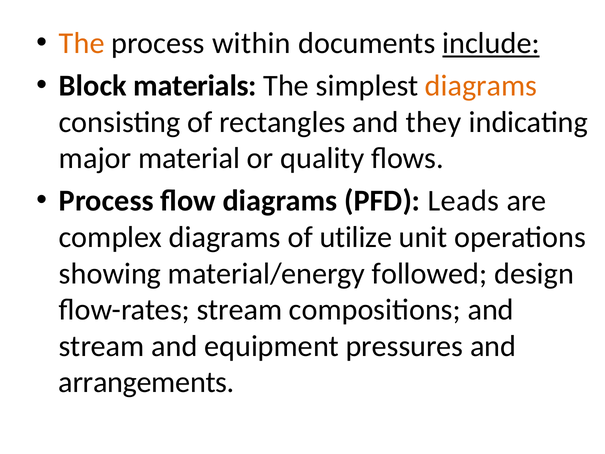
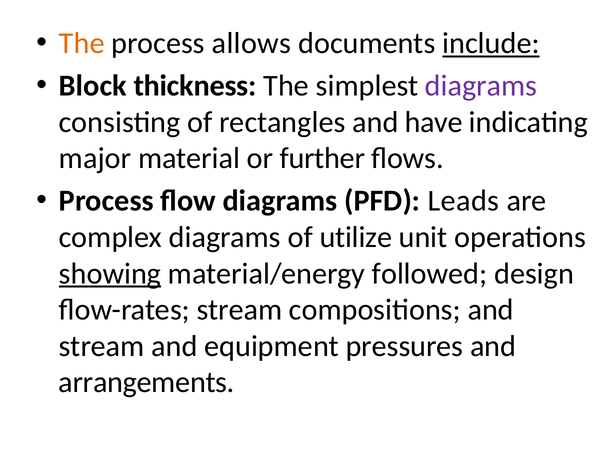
within: within -> allows (251, 43)
materials: materials -> thickness (195, 86)
diagrams colour: orange -> purple (481, 86)
they: they -> have (434, 122)
quality: quality -> further (322, 158)
showing underline: none -> present (110, 273)
